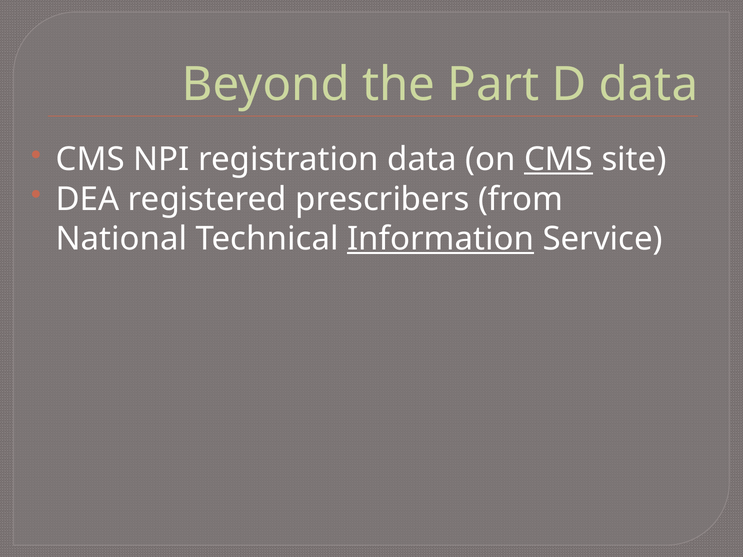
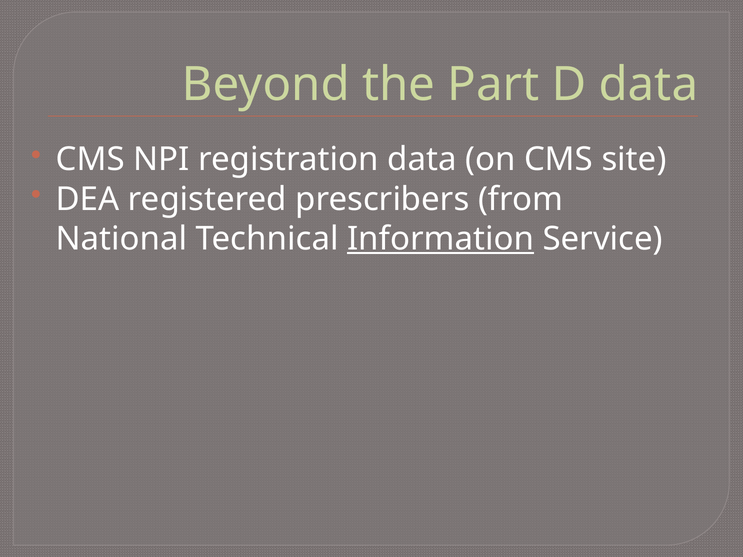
CMS underline: present -> none (559, 160)
